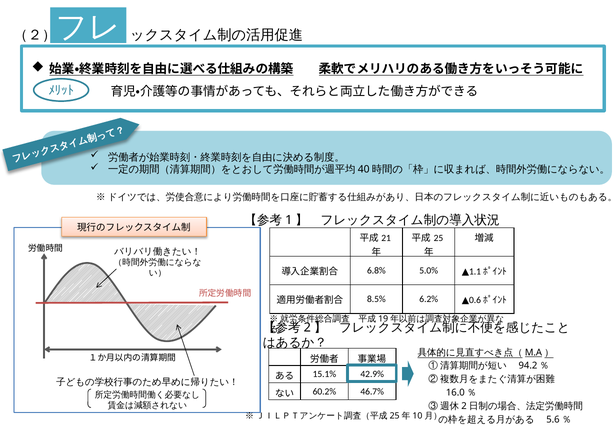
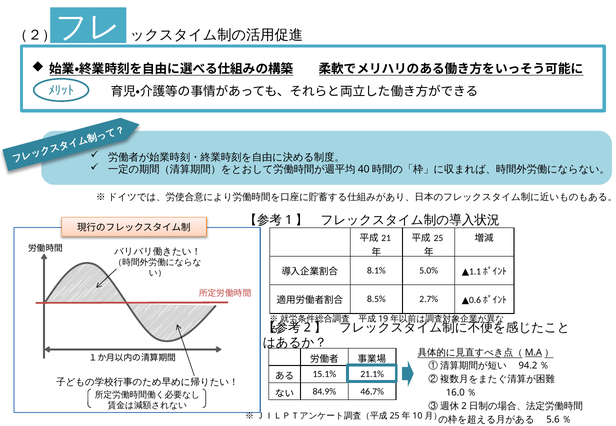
6.8%: 6.8% -> 8.1% (376, 271)
6.2%: 6.2% -> 2.7% (429, 300)
42.9%: 42.9% -> 21.1% (372, 375)
60.2%: 60.2% -> 84.9% (324, 392)
